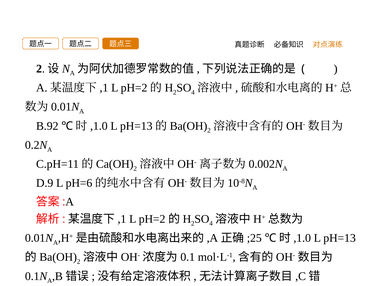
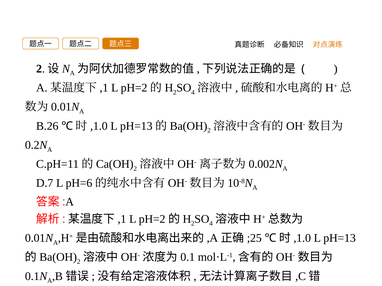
B.92: B.92 -> B.26 (47, 126)
D.9: D.9 -> D.7 (45, 183)
